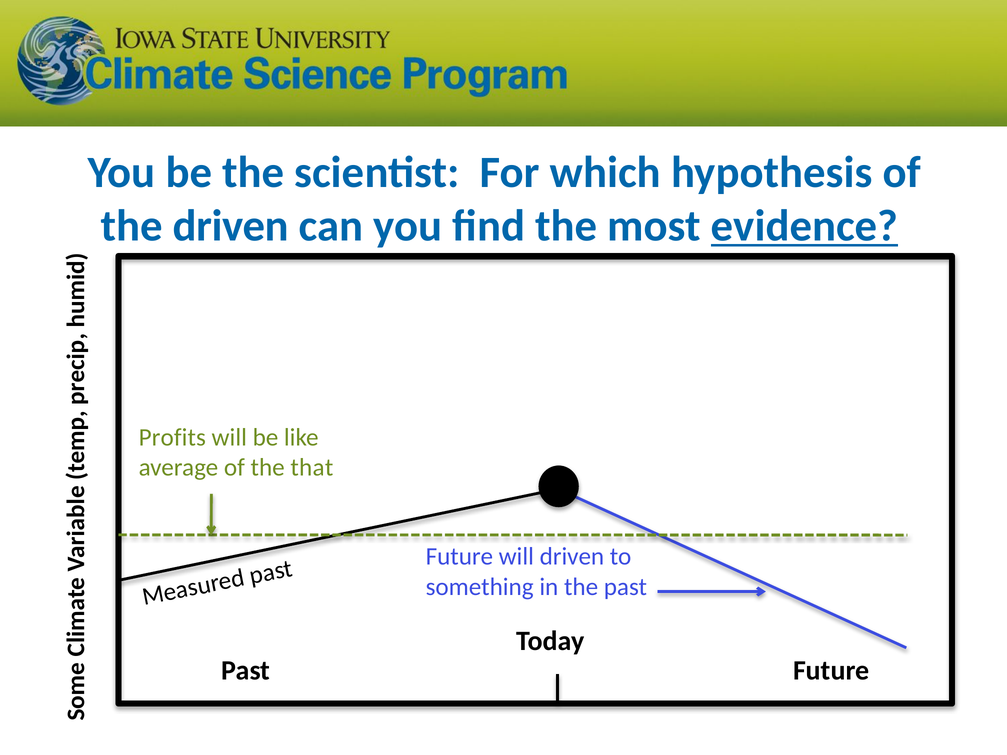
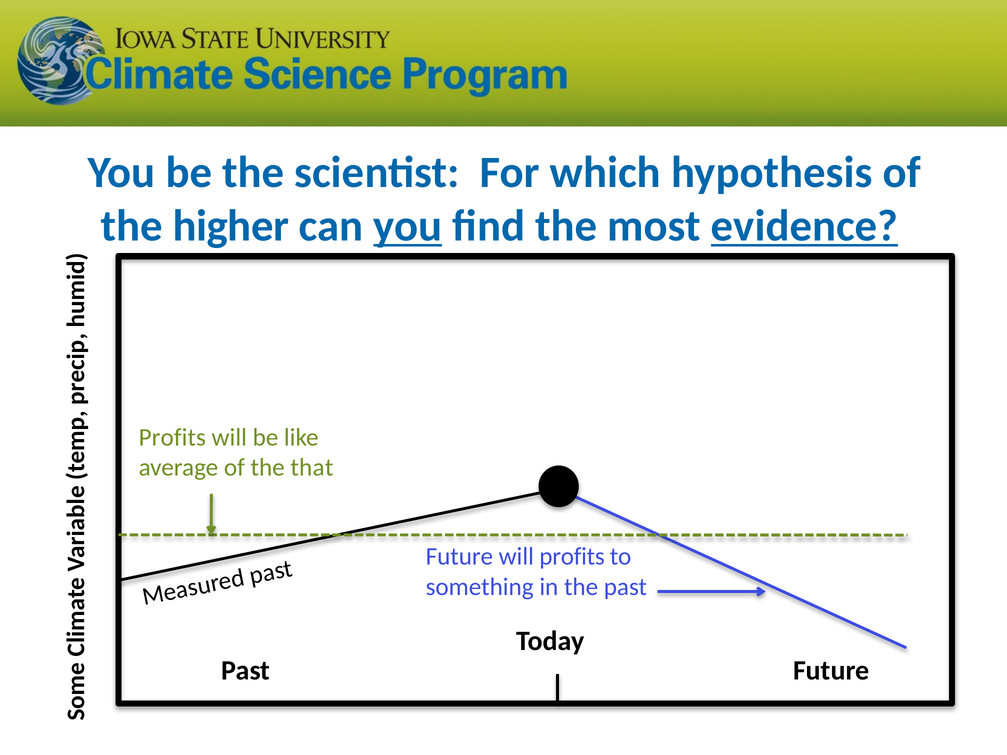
the driven: driven -> higher (231, 226)
you underline: none -> present (408, 226)
will driven: driven -> profits (572, 557)
